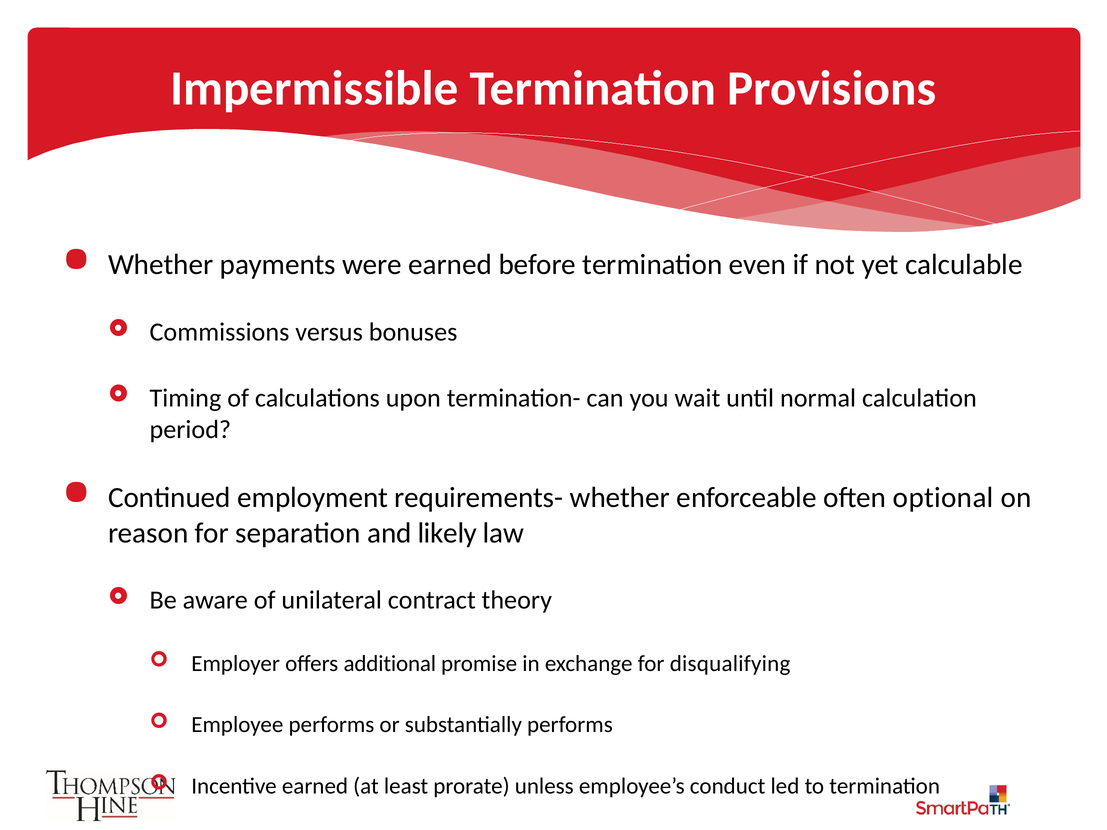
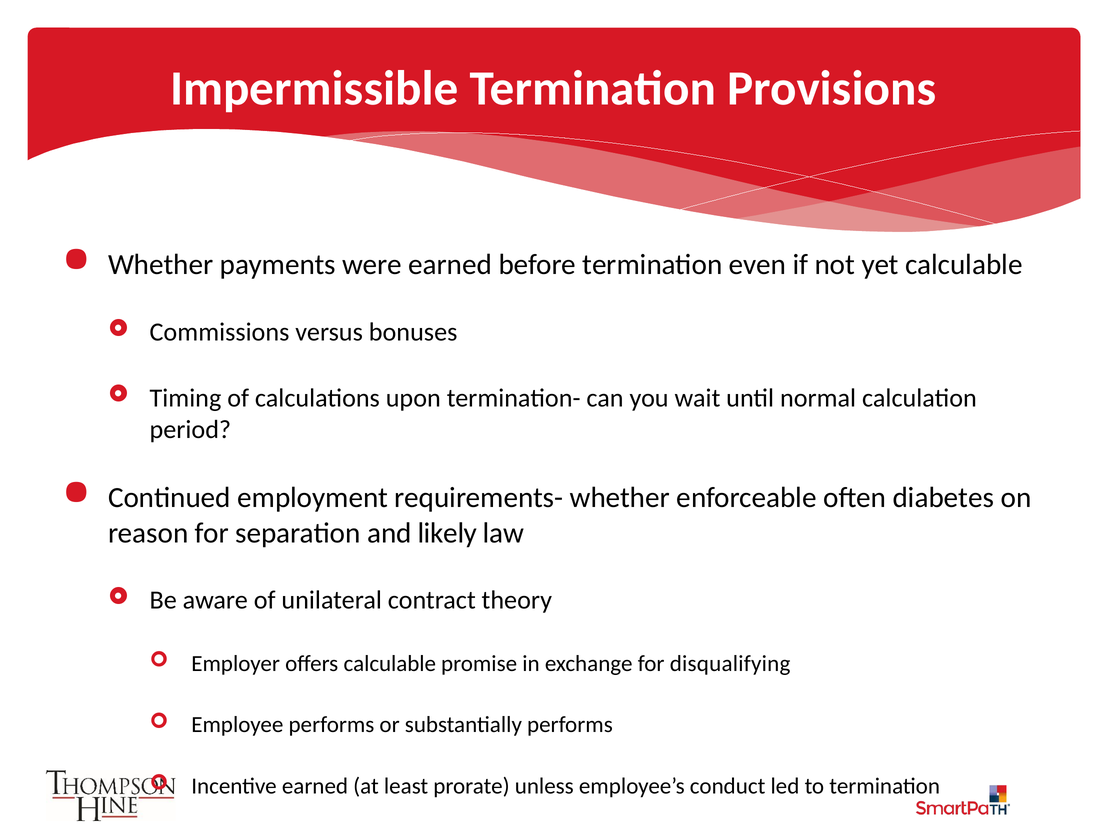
optional: optional -> diabetes (943, 498)
offers additional: additional -> calculable (390, 664)
